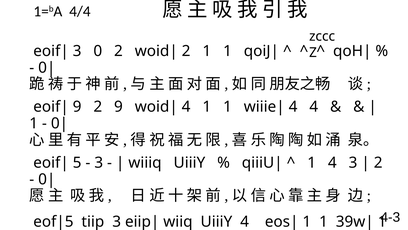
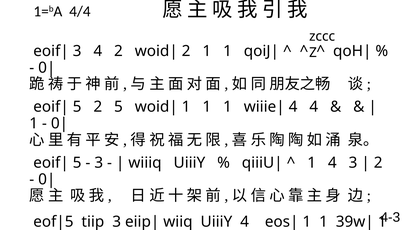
3 0: 0 -> 4 (98, 51)
9: 9 -> 5 (77, 107)
2 9: 9 -> 5 (118, 107)
4: 4 -> 1 (186, 107)
